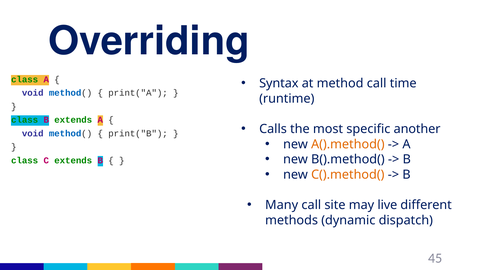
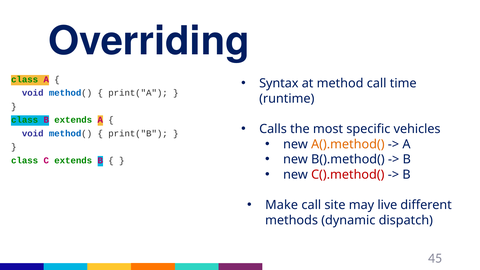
another: another -> vehicles (417, 129)
C().method( colour: orange -> red (348, 175)
Many: Many -> Make (282, 205)
